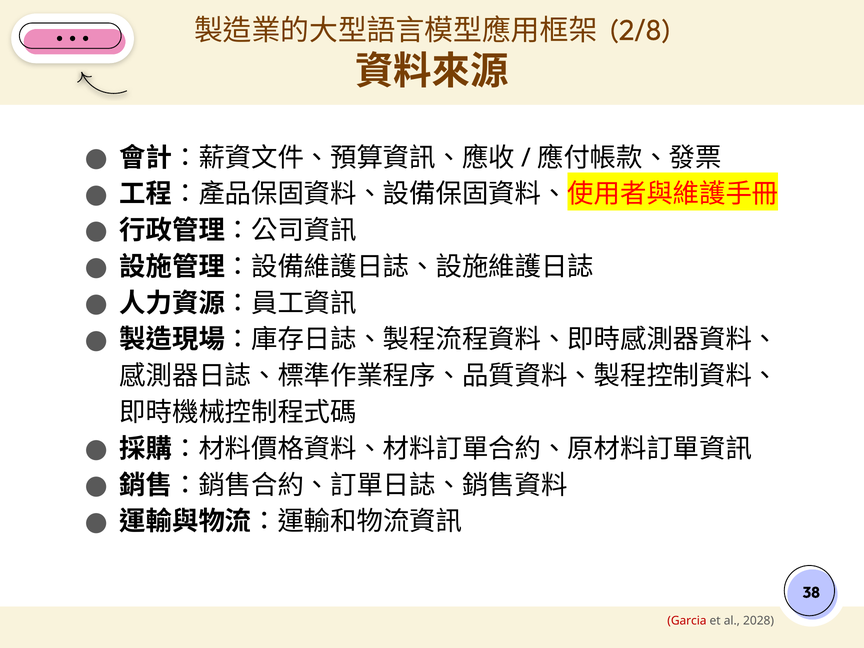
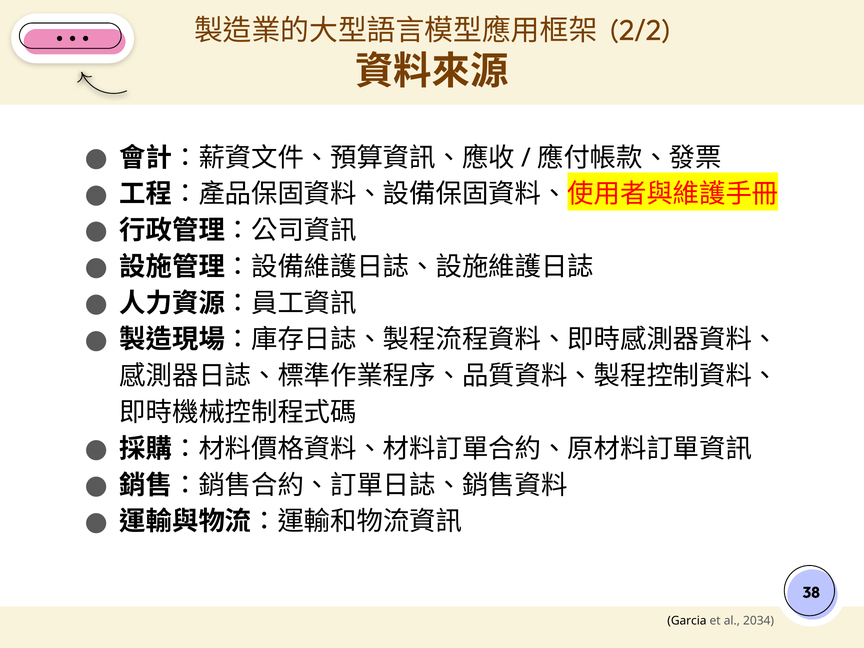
2/8: 2/8 -> 2/2 (640, 30)
Garcia colour: red -> black (687, 621)
2028: 2028 -> 2034 (759, 621)
